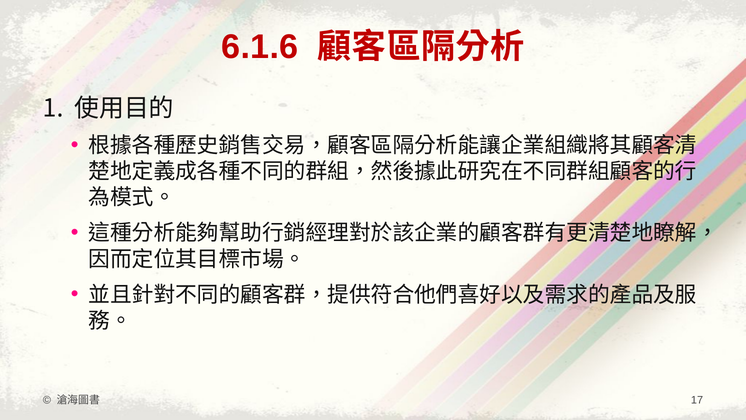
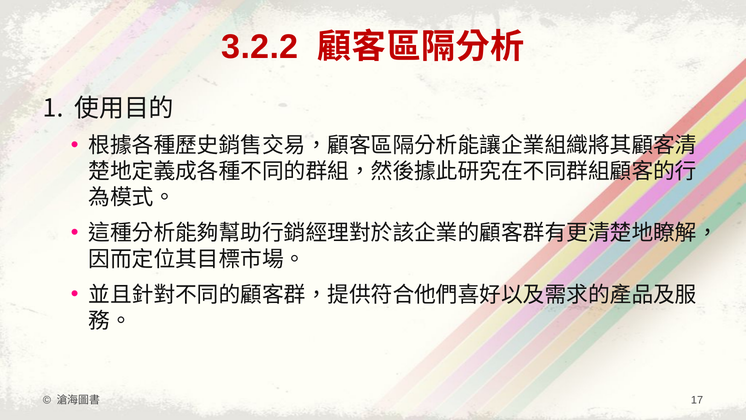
6.1.6: 6.1.6 -> 3.2.2 (260, 47)
